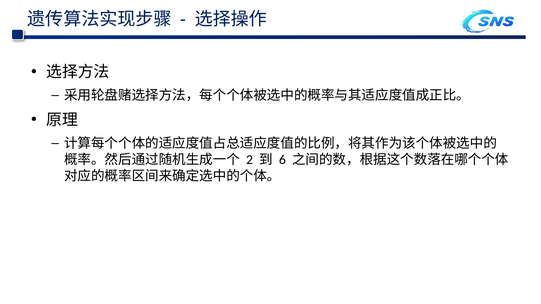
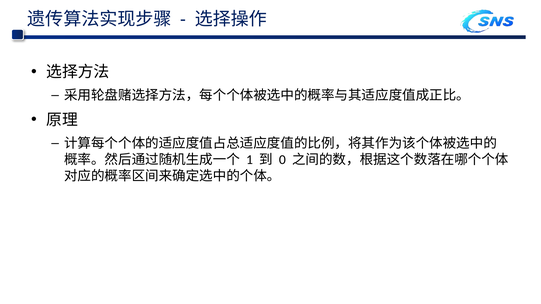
2: 2 -> 1 (250, 160)
6: 6 -> 0 (282, 160)
